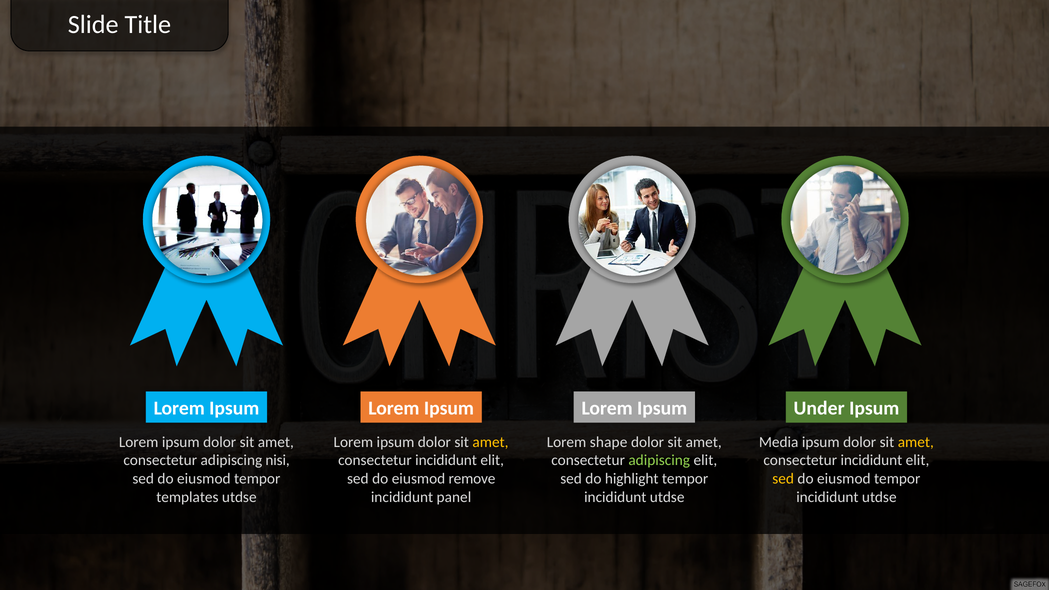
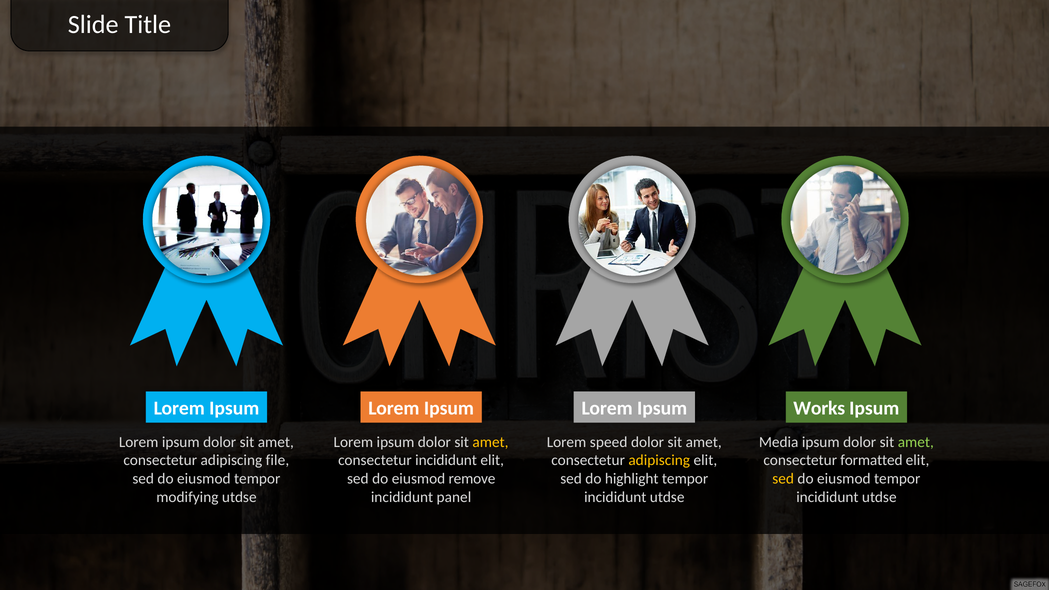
Under: Under -> Works (819, 409)
shape: shape -> speed (609, 442)
amet colour: yellow -> light green (916, 442)
nisi: nisi -> file (277, 460)
adipiscing colour: light green -> yellow (659, 460)
incididunt: incididunt -> formatted (871, 460)
templates: templates -> modifying (187, 497)
